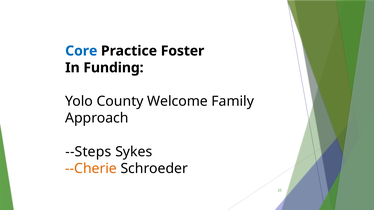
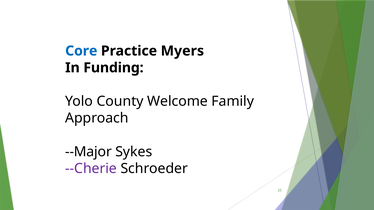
Foster: Foster -> Myers (182, 51)
--Steps: --Steps -> --Major (88, 152)
--Cherie colour: orange -> purple (91, 169)
